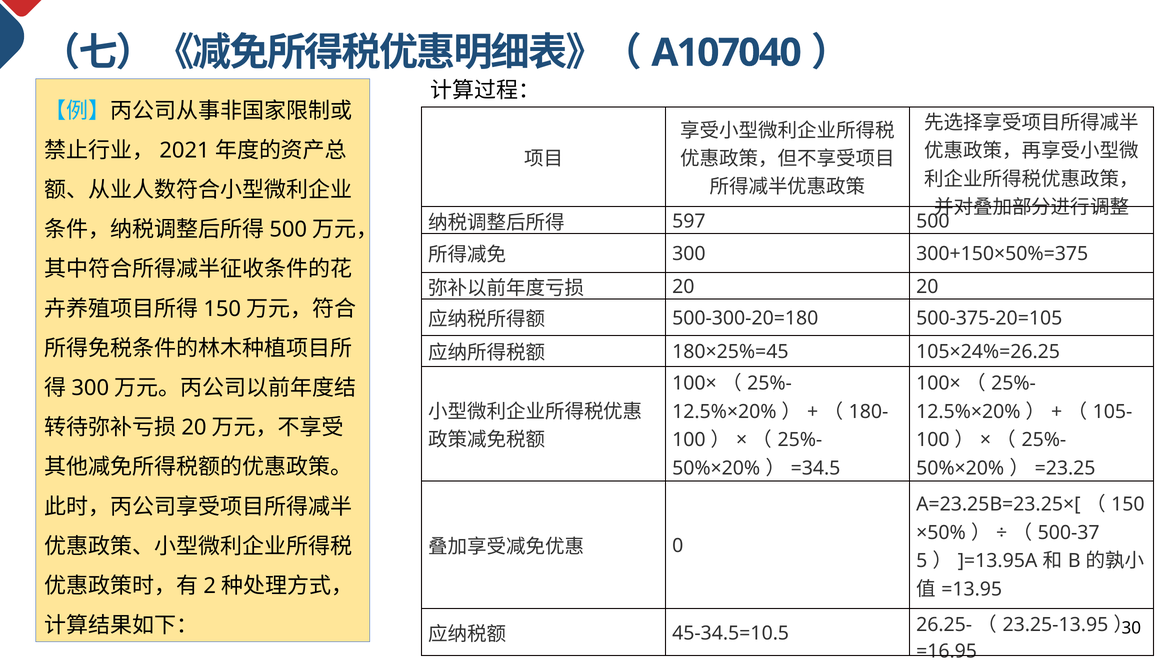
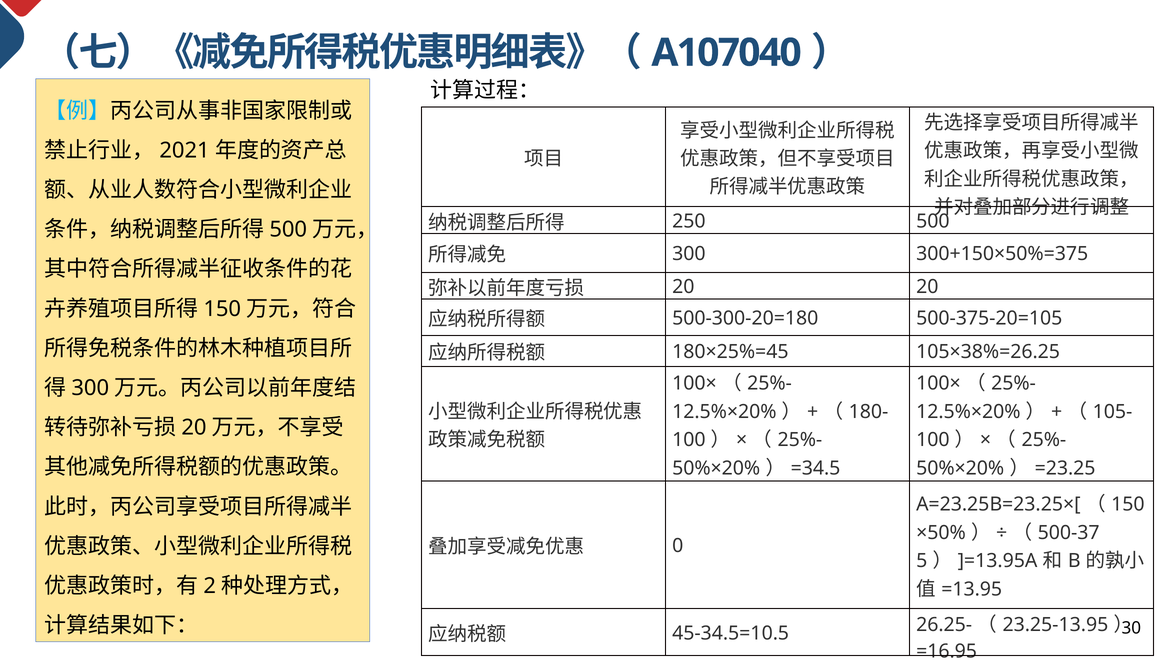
597: 597 -> 250 (689, 221)
105×24%=26.25: 105×24%=26.25 -> 105×38%=26.25 (988, 352)
